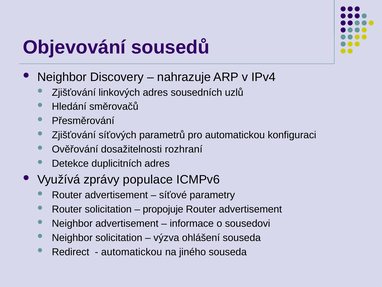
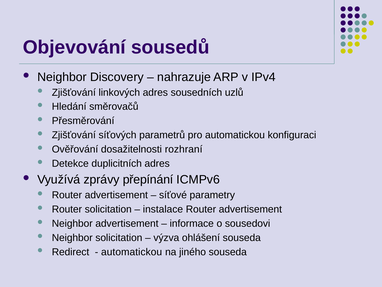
populace: populace -> přepínání (148, 179)
propojuje: propojuje -> instalace (163, 209)
